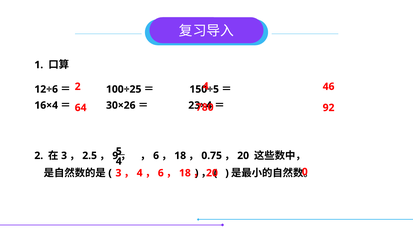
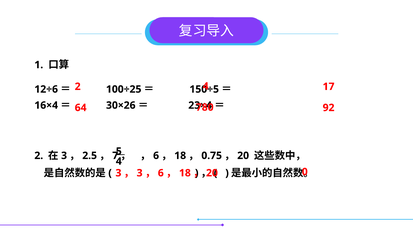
46: 46 -> 17 (329, 87)
9: 9 -> 7 (115, 156)
4: 4 -> 3 (140, 173)
